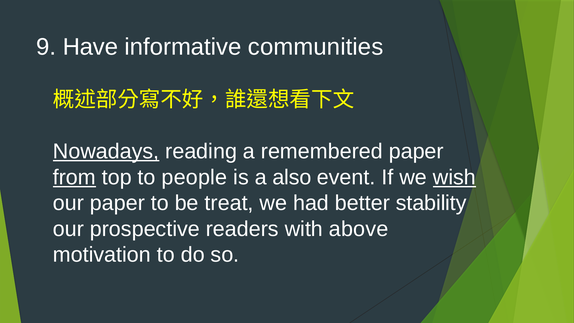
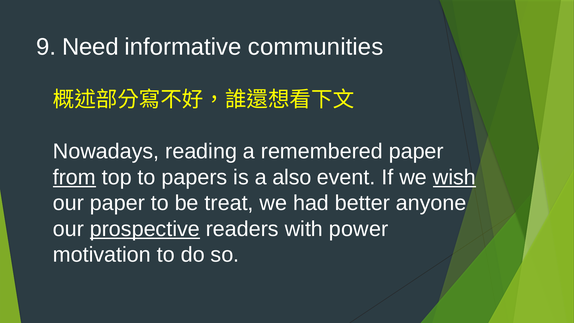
Have: Have -> Need (90, 47)
Nowadays underline: present -> none (106, 151)
people: people -> papers (194, 177)
stability: stability -> anyone (431, 203)
prospective underline: none -> present (145, 229)
above: above -> power (359, 229)
